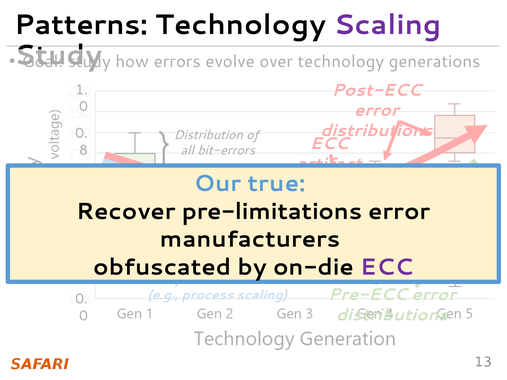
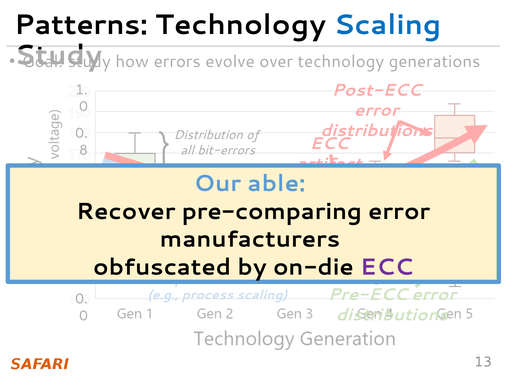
Scaling colour: purple -> blue (388, 25)
true: true -> able (277, 184)
pre-limitations: pre-limitations -> pre-comparing (272, 212)
